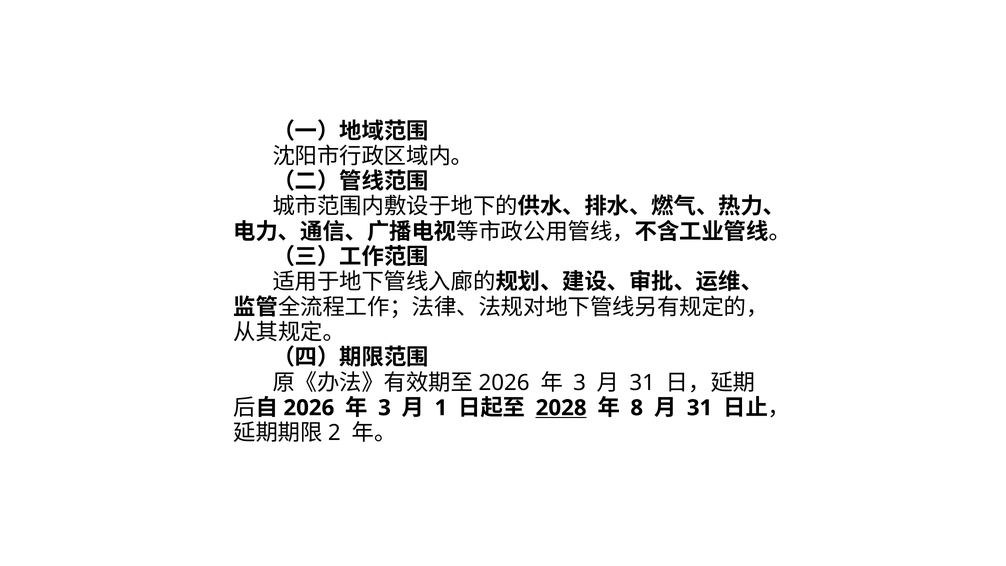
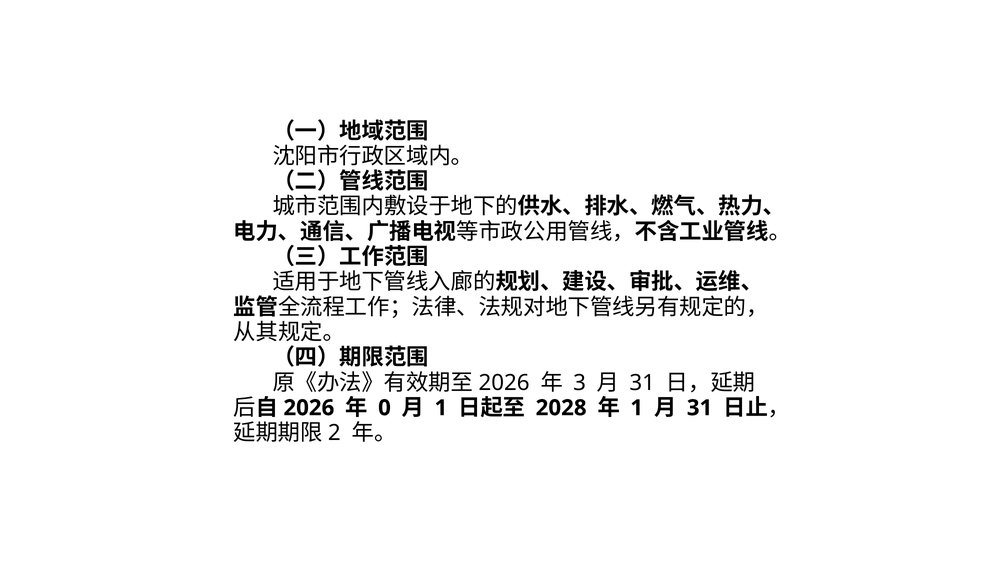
3: 3 -> 0 (384, 408)
2028 underline: present -> none (561, 408)
8: 8 -> 1 (637, 408)
